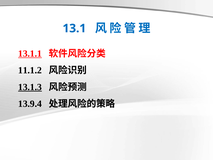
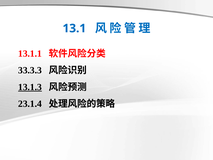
13.1.1 underline: present -> none (30, 54)
11.1.2: 11.1.2 -> 33.3.3 (30, 70)
13.9.4: 13.9.4 -> 23.1.4 (30, 104)
